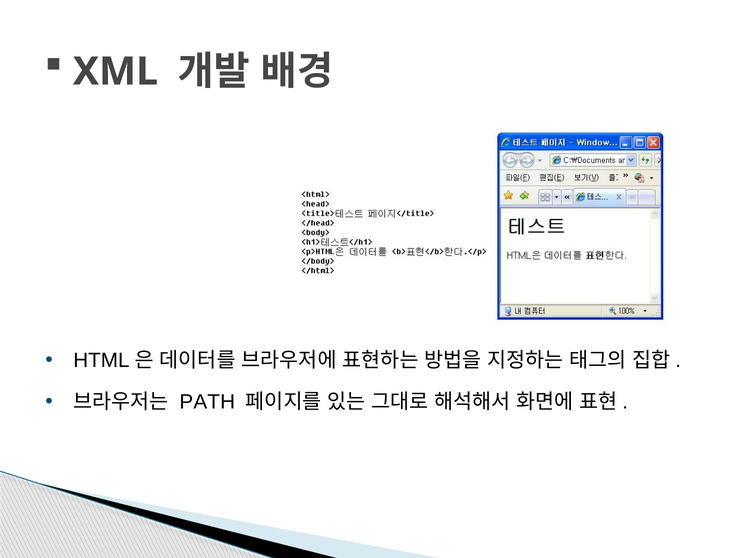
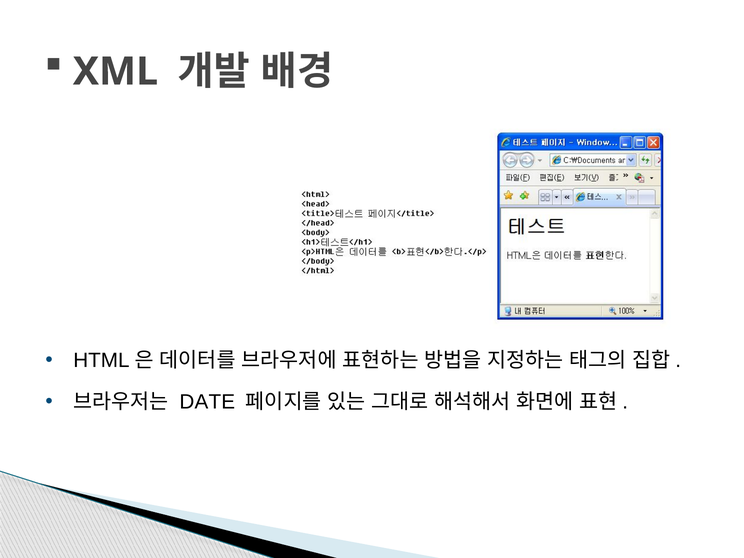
PATH: PATH -> DATE (207, 402)
